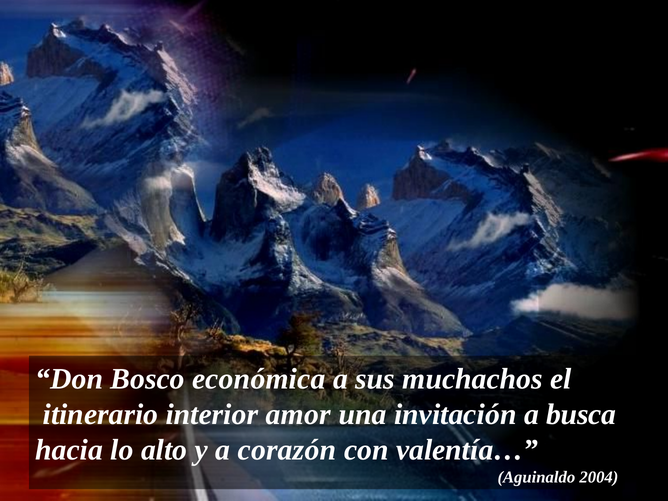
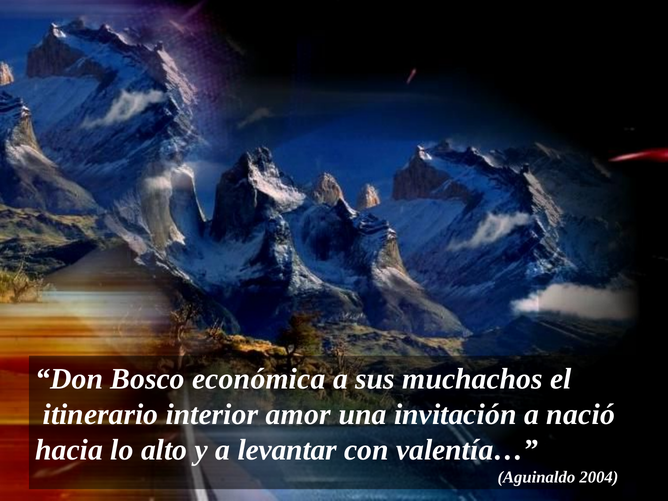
busca: busca -> nació (581, 415)
corazón: corazón -> levantar (287, 450)
